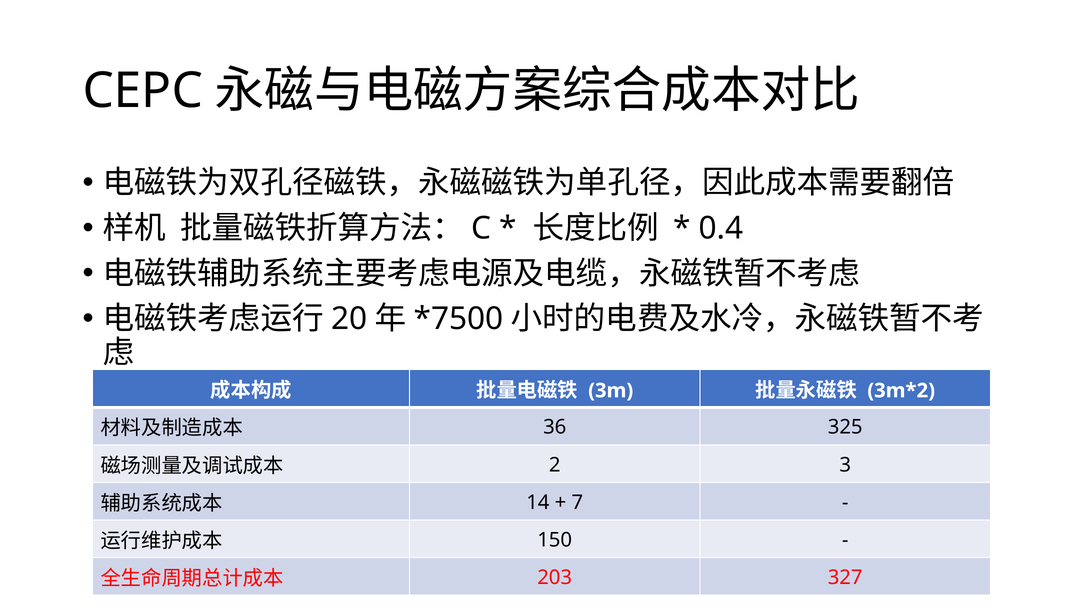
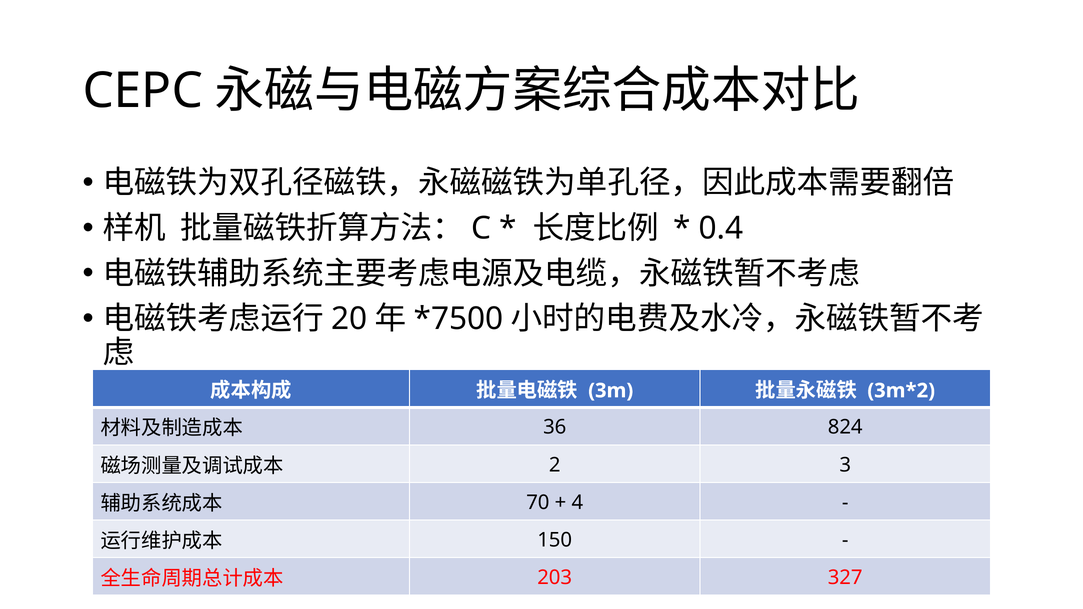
325: 325 -> 824 (845, 427)
14: 14 -> 70 (538, 502)
7: 7 -> 4 (577, 502)
